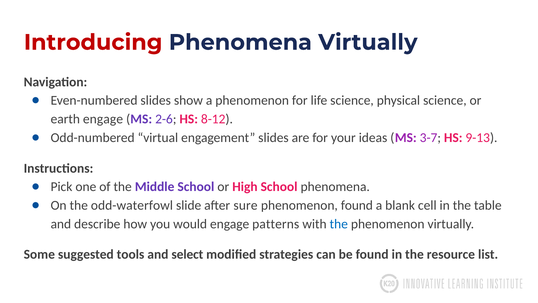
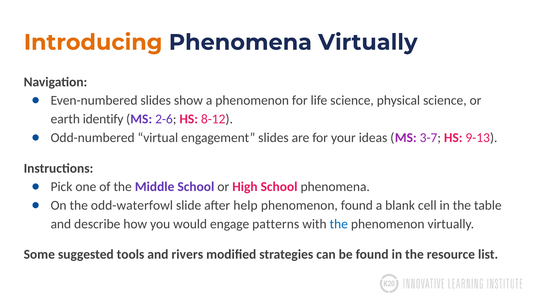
Introducing colour: red -> orange (93, 42)
earth engage: engage -> identify (103, 119)
sure: sure -> help (245, 205)
select: select -> rivers (187, 254)
